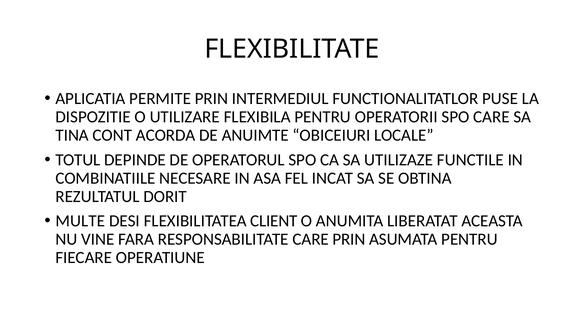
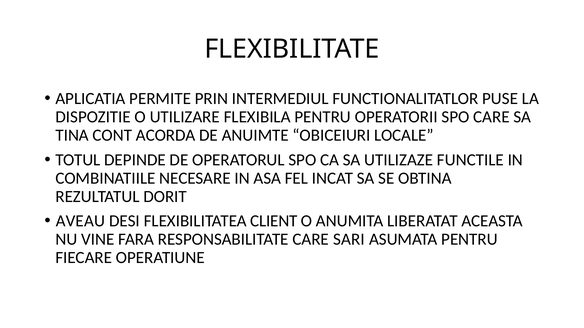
MULTE: MULTE -> AVEAU (80, 221)
CARE PRIN: PRIN -> SARI (349, 240)
